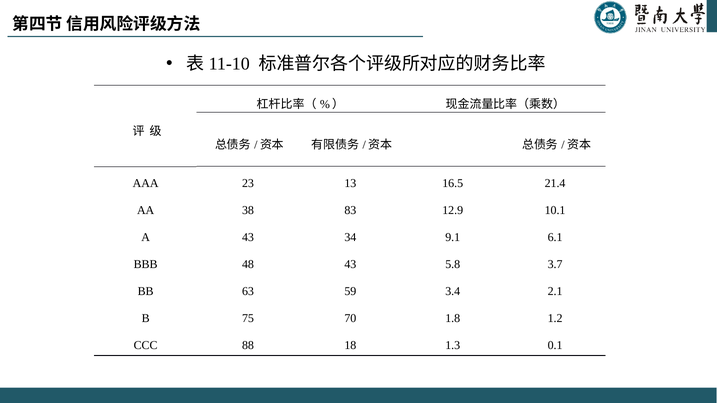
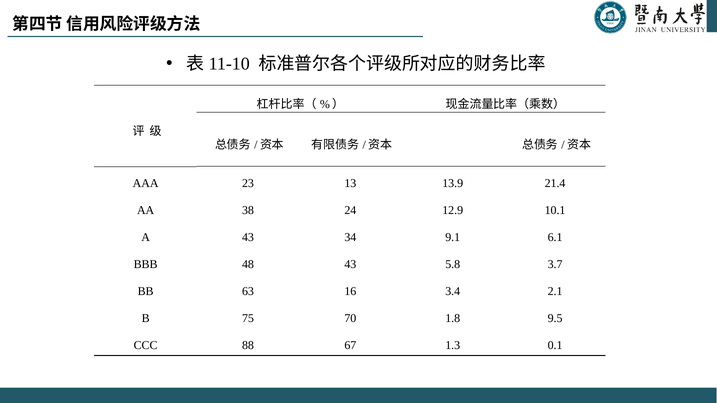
16.5: 16.5 -> 13.9 (453, 184)
83: 83 -> 24 (350, 211)
59: 59 -> 16 (350, 292)
1.2: 1.2 -> 9.5 (555, 319)
18: 18 -> 67 (350, 346)
